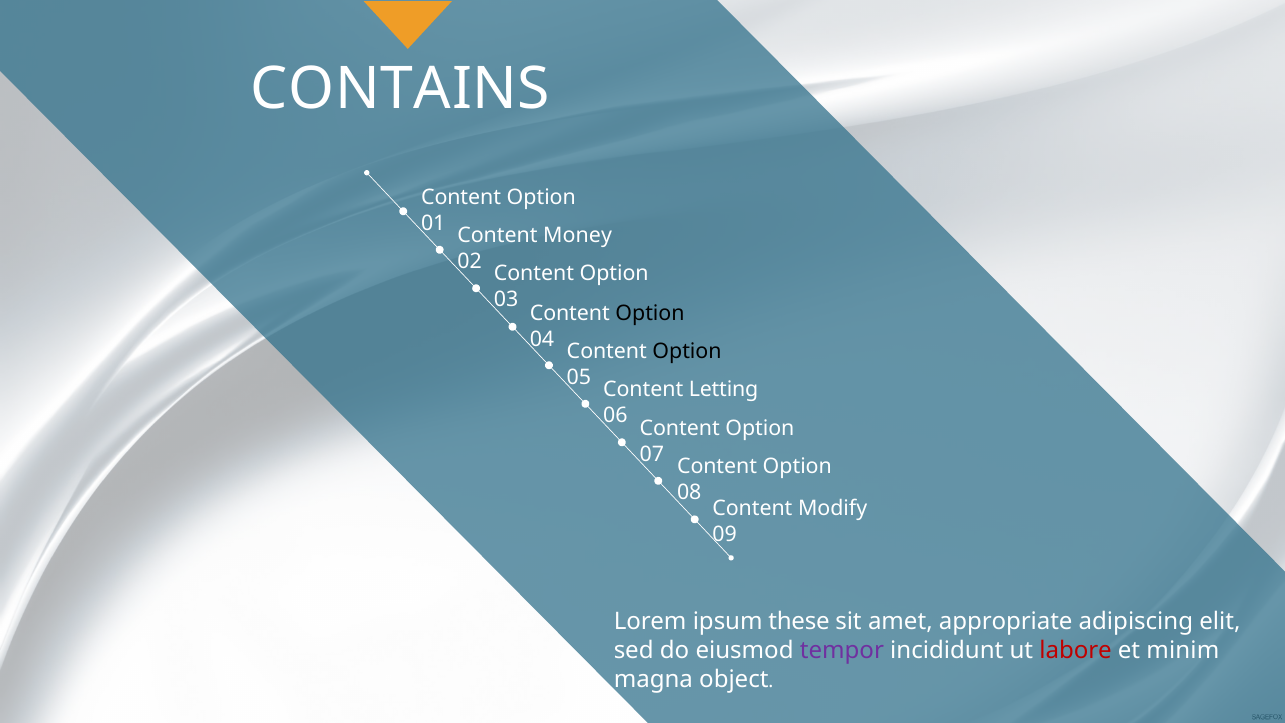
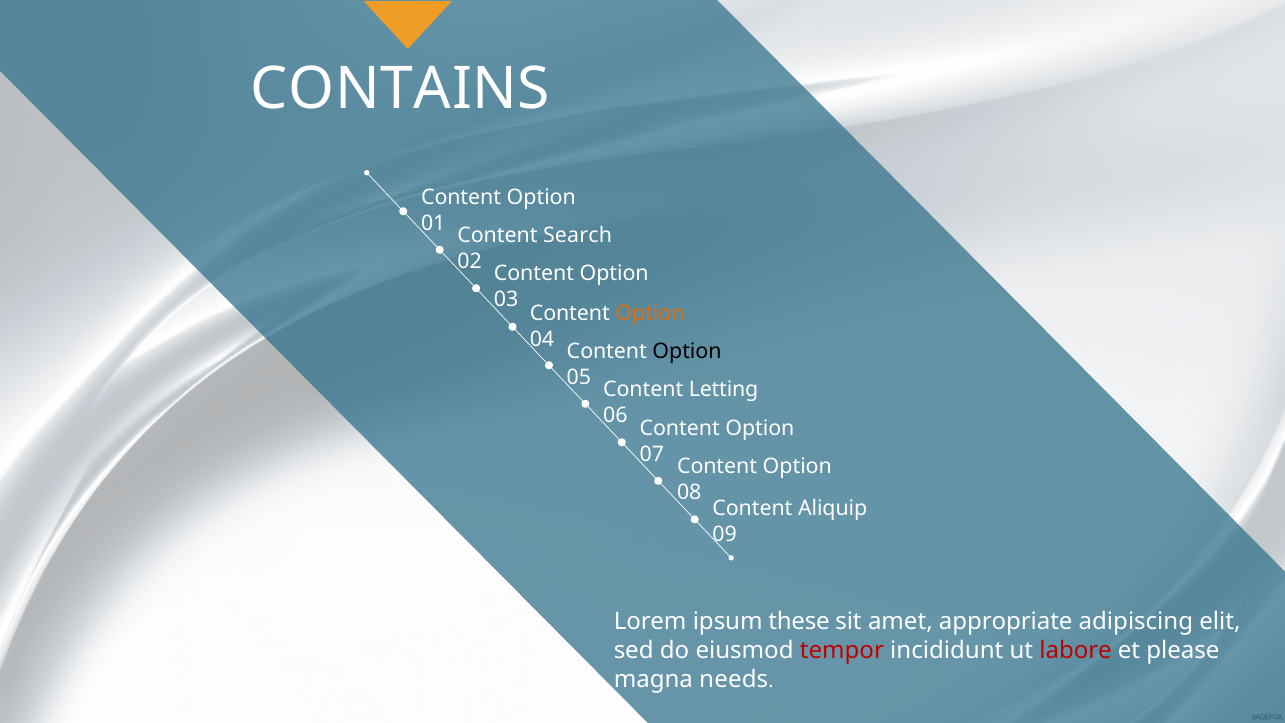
Money: Money -> Search (578, 235)
Option colour: black -> orange (650, 314)
Modify: Modify -> Aliquip (833, 508)
tempor colour: purple -> red (842, 651)
minim: minim -> please (1183, 651)
object: object -> needs (734, 679)
